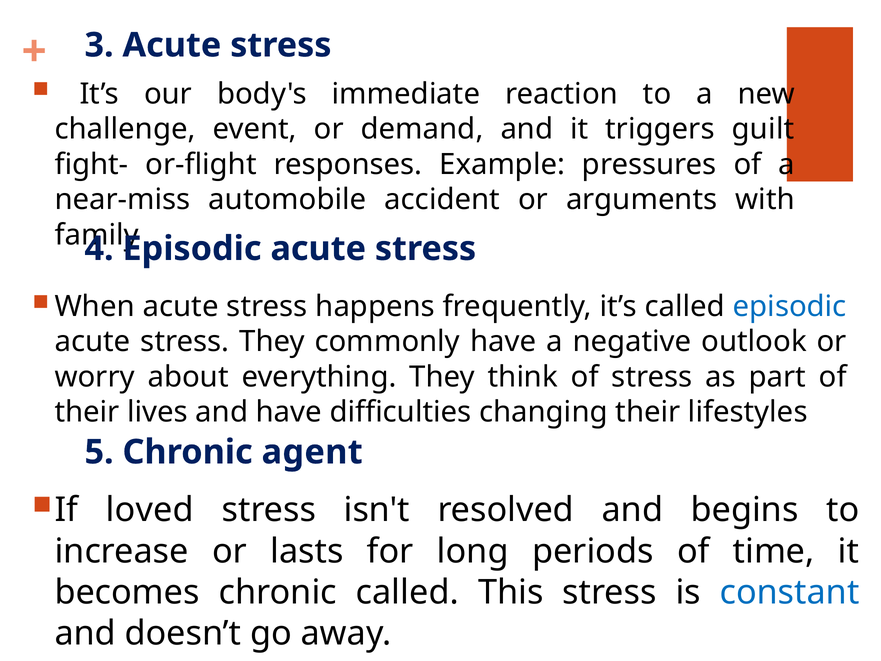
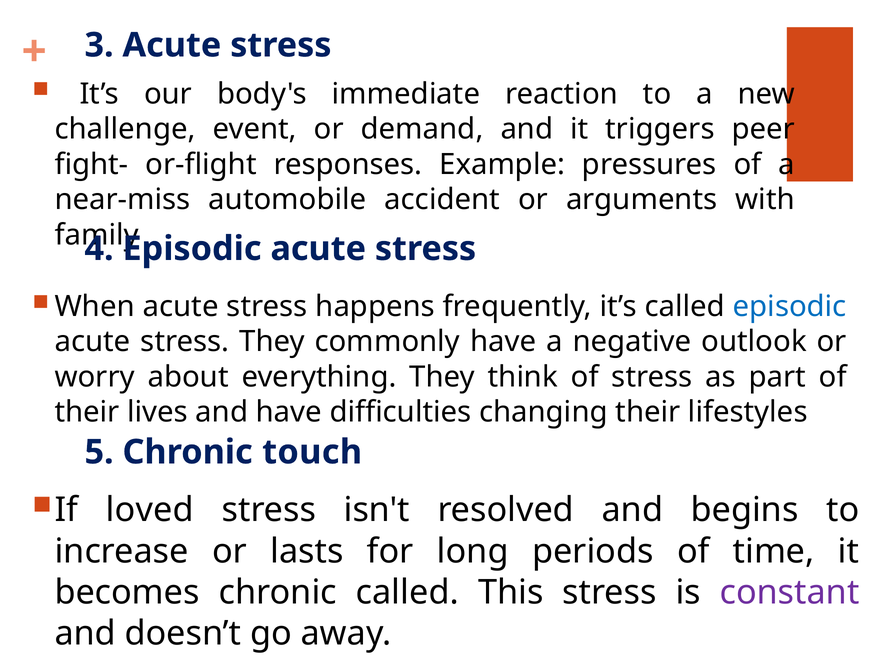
guilt: guilt -> peer (763, 129)
agent: agent -> touch (312, 452)
constant colour: blue -> purple (790, 592)
